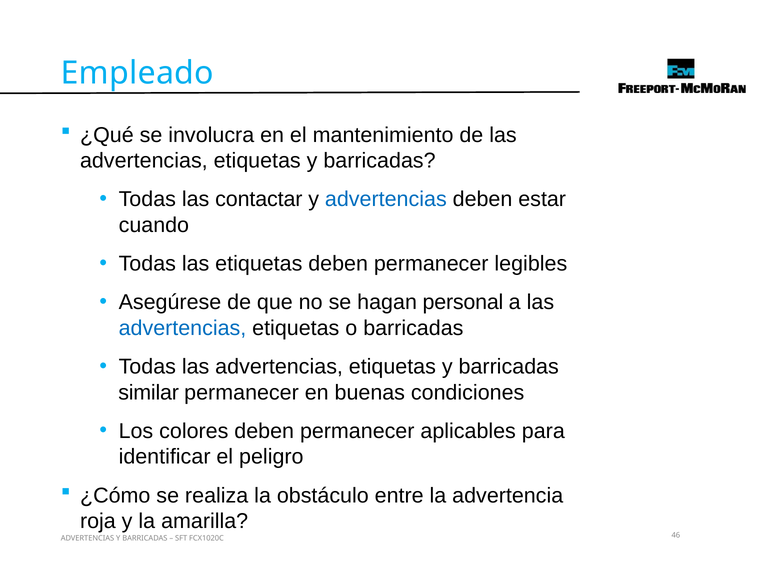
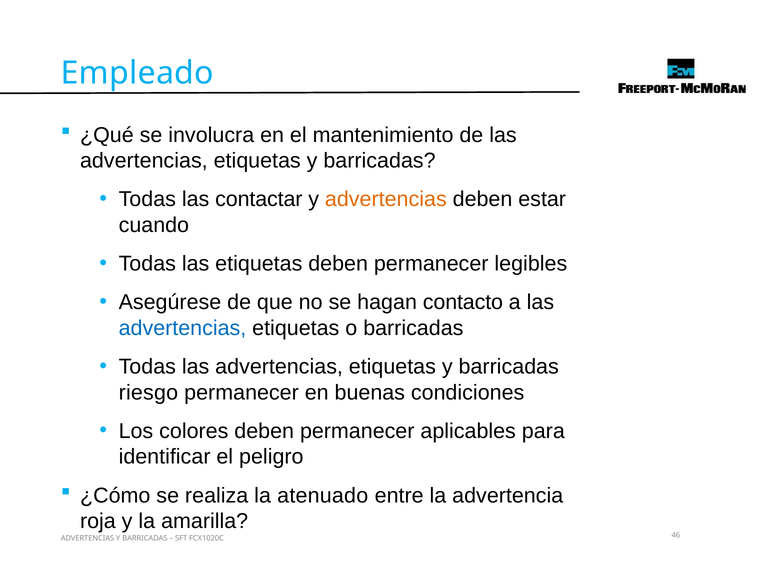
advertencias colour: blue -> orange (386, 199)
personal: personal -> contacto (463, 302)
similar: similar -> riesgo (148, 392)
obstáculo: obstáculo -> atenuado (323, 495)
